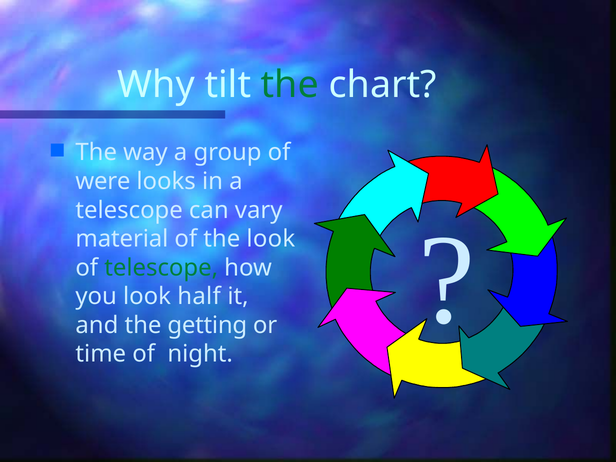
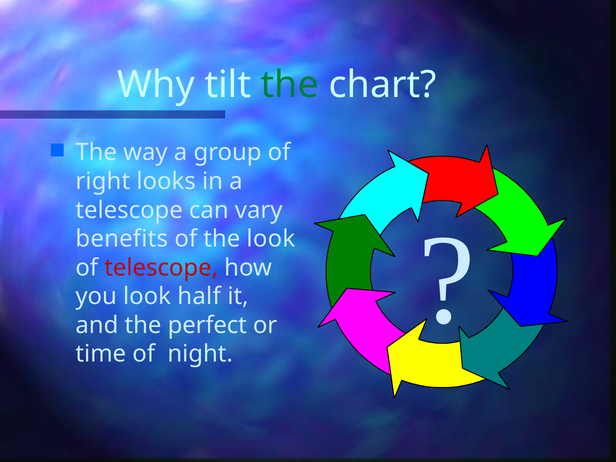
were: were -> right (103, 181)
material: material -> benefits (122, 239)
telescope colour: green -> red (161, 268)
getting: getting -> perfect (207, 325)
